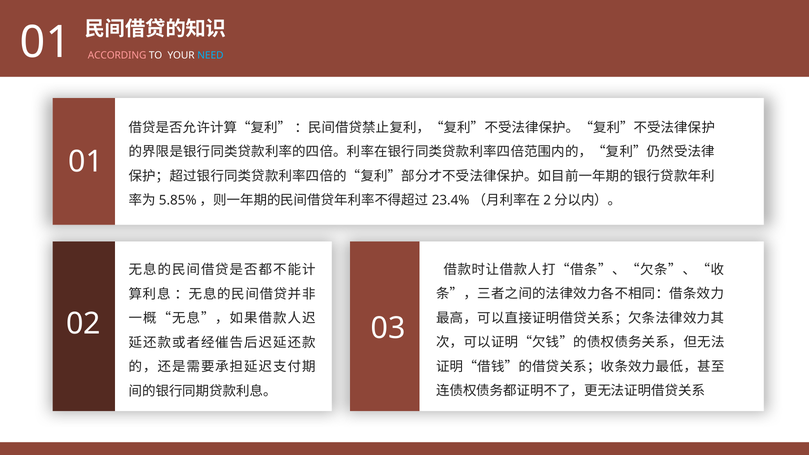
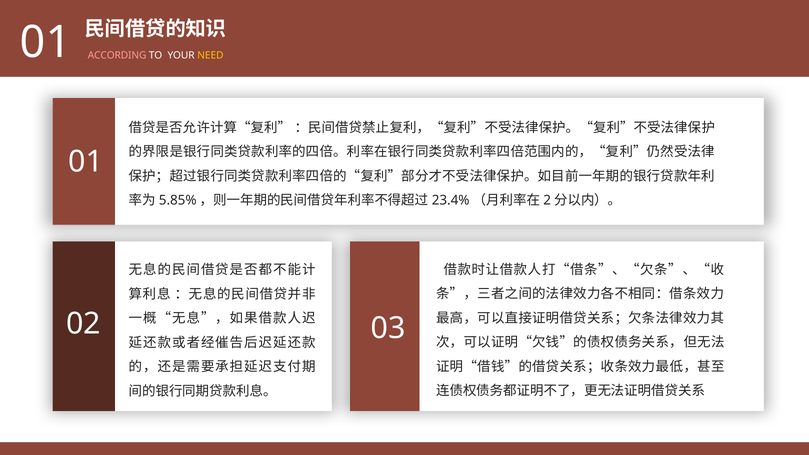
NEED colour: light blue -> yellow (210, 55)
